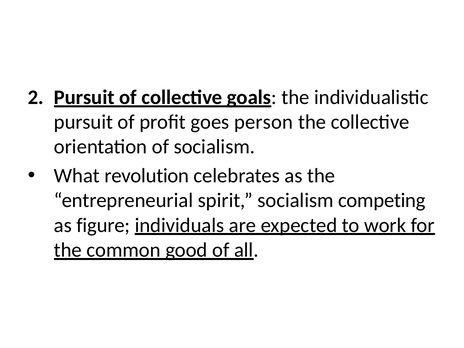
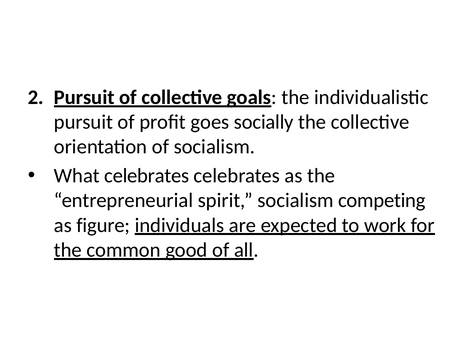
person: person -> socially (264, 122)
What revolution: revolution -> celebrates (147, 176)
